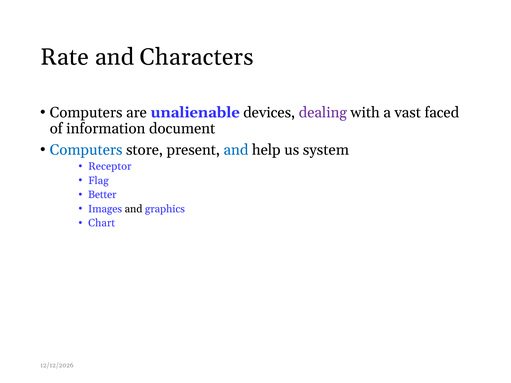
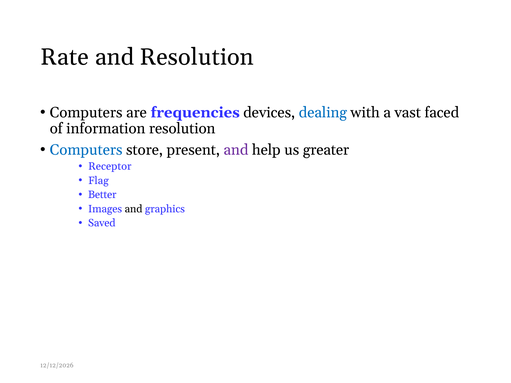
and Characters: Characters -> Resolution (197, 57)
unalienable: unalienable -> frequencies (195, 113)
dealing colour: purple -> blue (323, 113)
information document: document -> resolution (182, 129)
and colour: blue -> purple (236, 150)
system: system -> greater (326, 150)
Chart: Chart -> Saved (102, 223)
